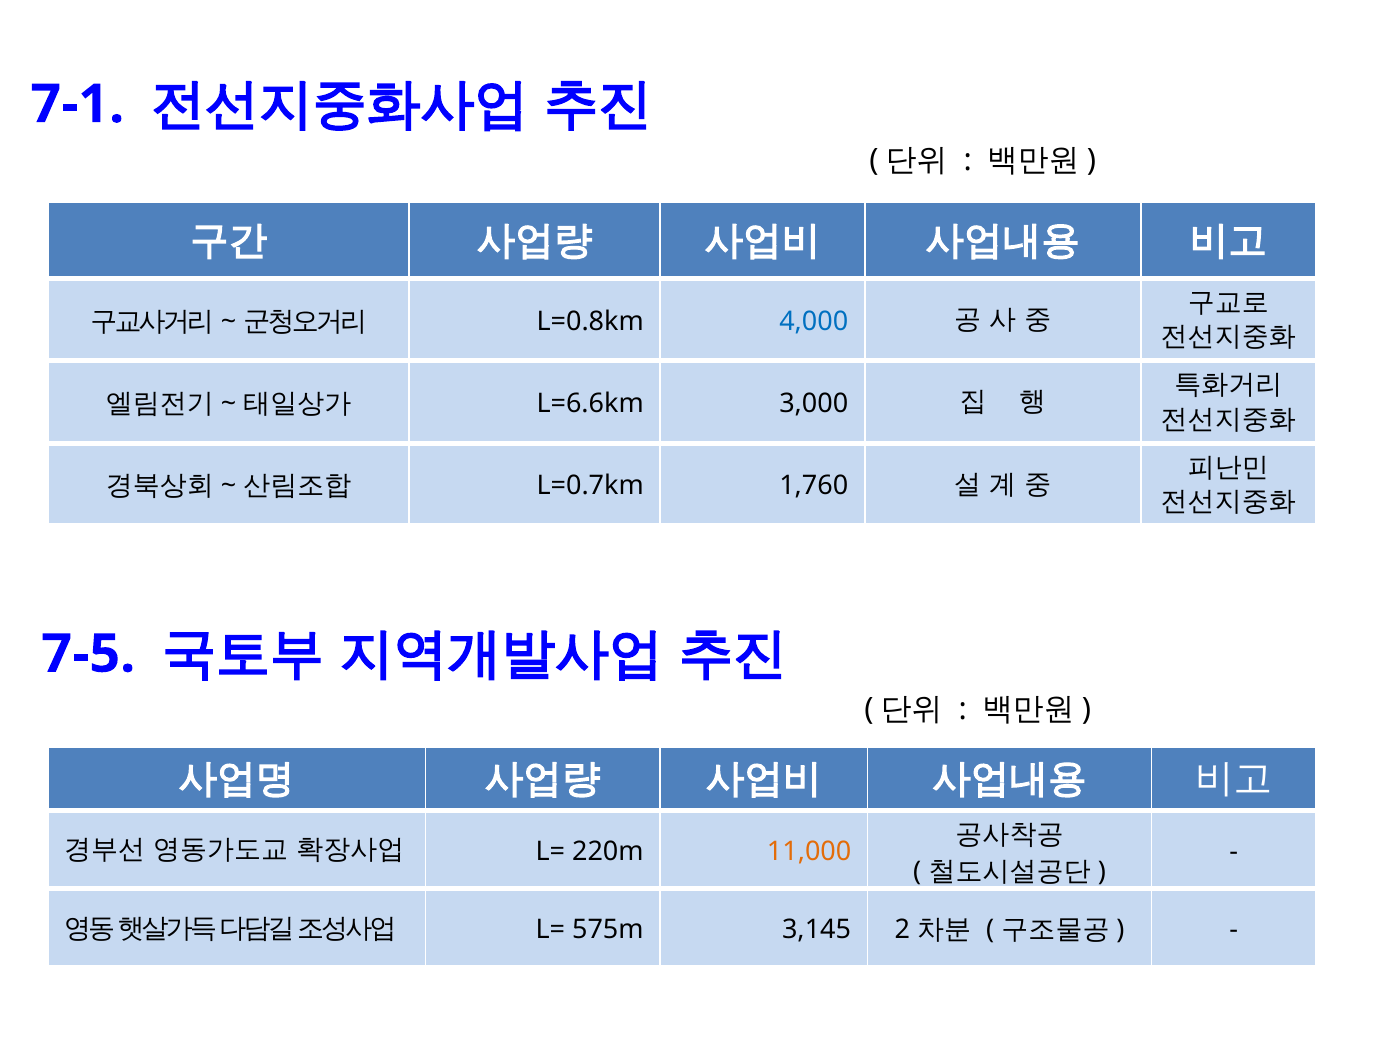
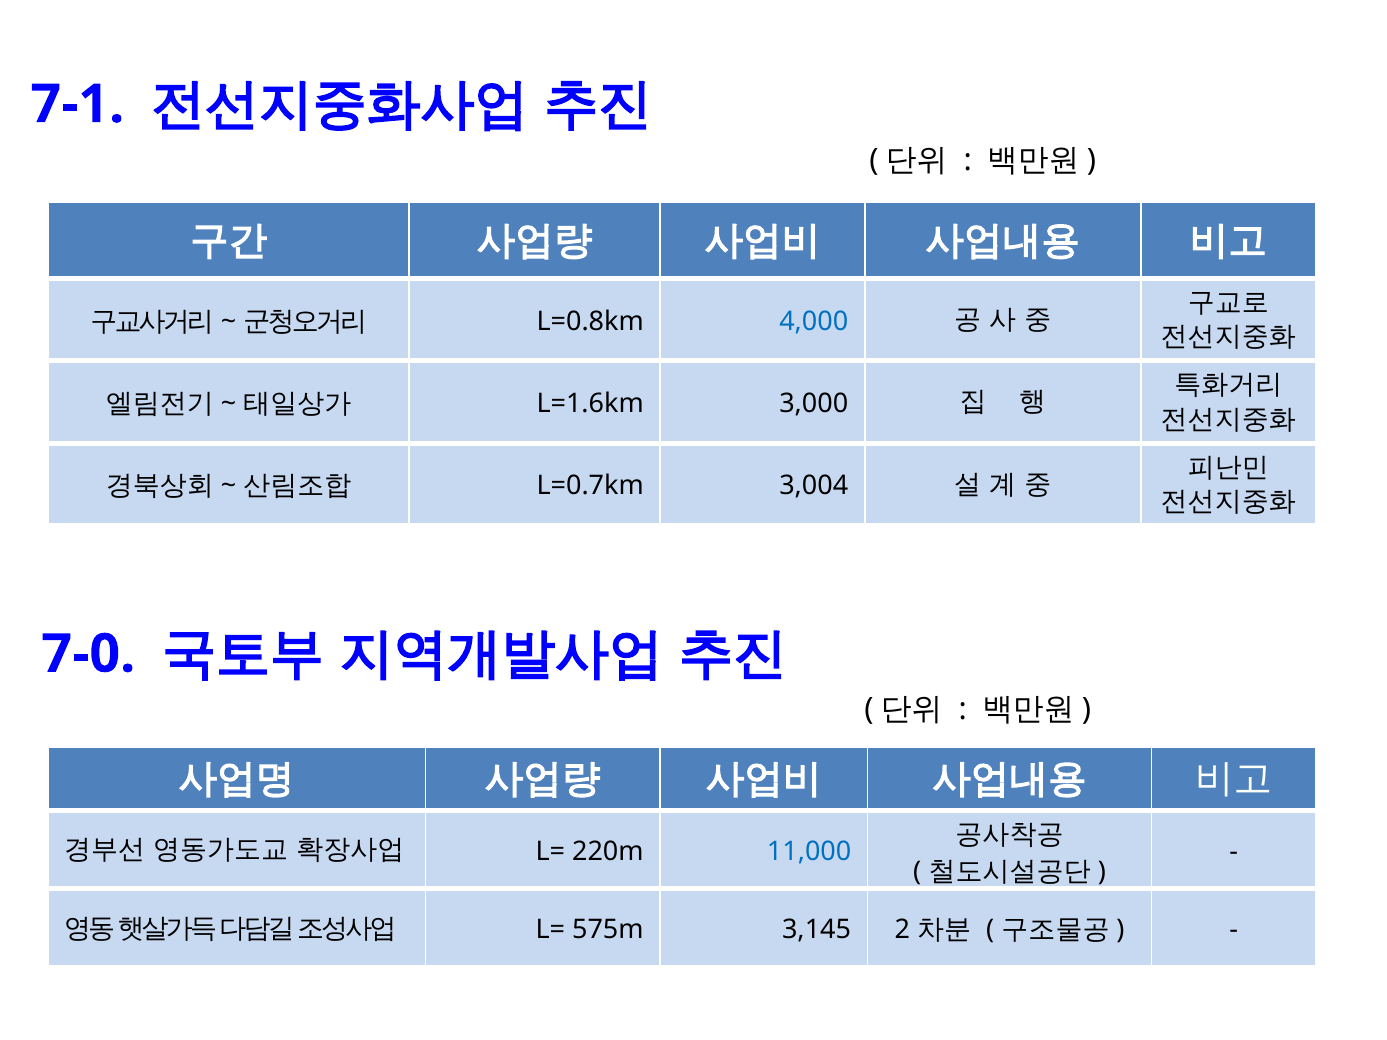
L=6.6km: L=6.6km -> L=1.6km (590, 404)
1,760: 1,760 -> 3,004 (814, 486)
7-5: 7-5 -> 7-0 (88, 654)
11,000 colour: orange -> blue (809, 851)
